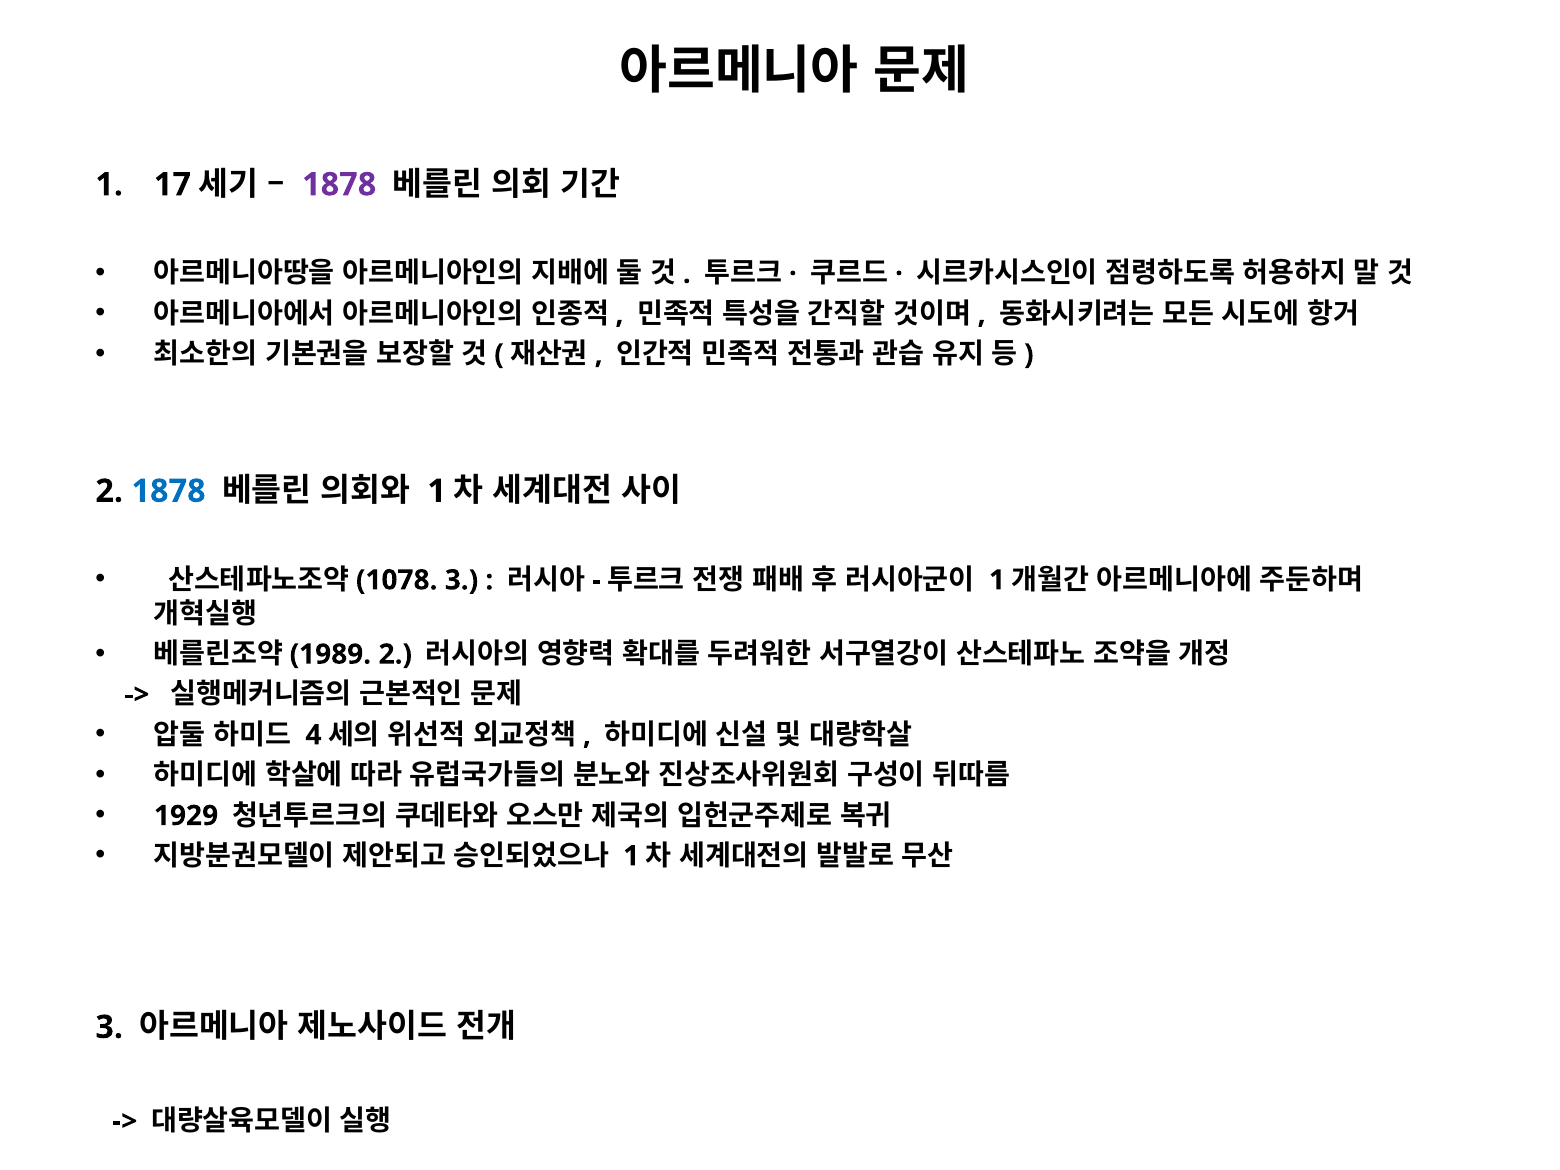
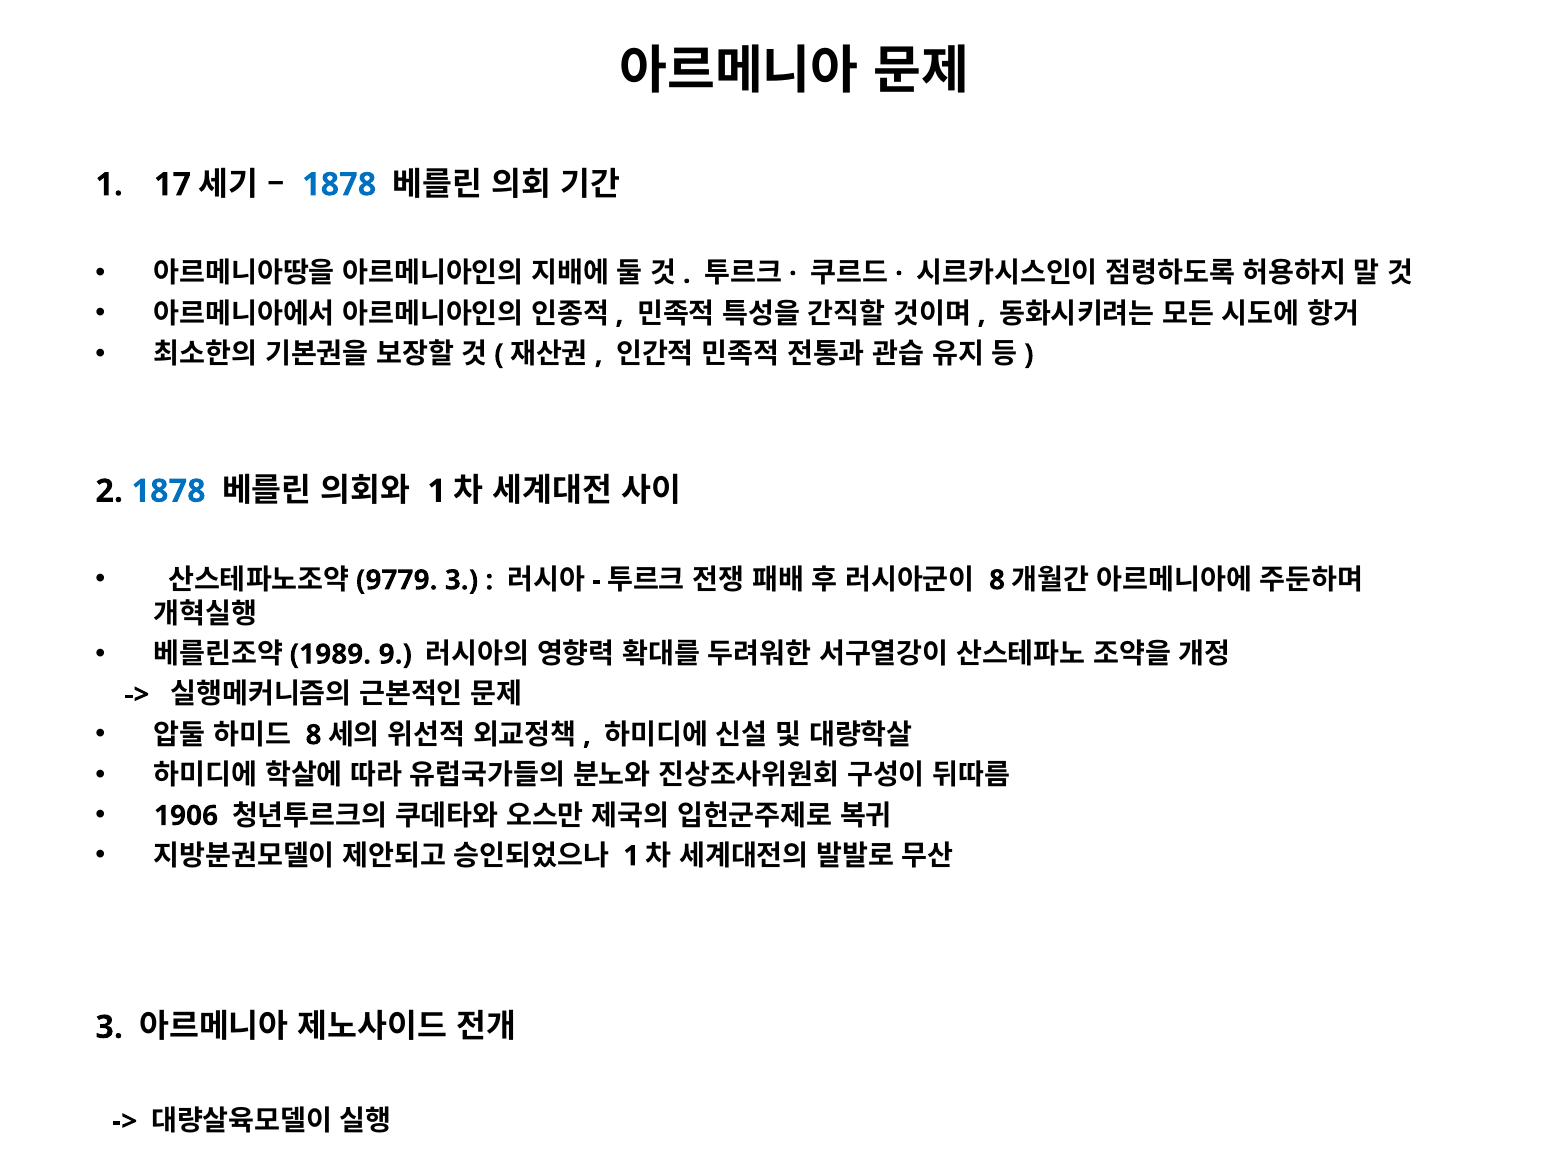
1878 colour: purple -> blue (339, 185)
1078: 1078 -> 9779 (397, 580)
1: 1 -> 8 (997, 580)
2: 2 -> 9 (395, 654)
4: 4 -> 8 (314, 735)
1929: 1929 -> 1906 (186, 816)
